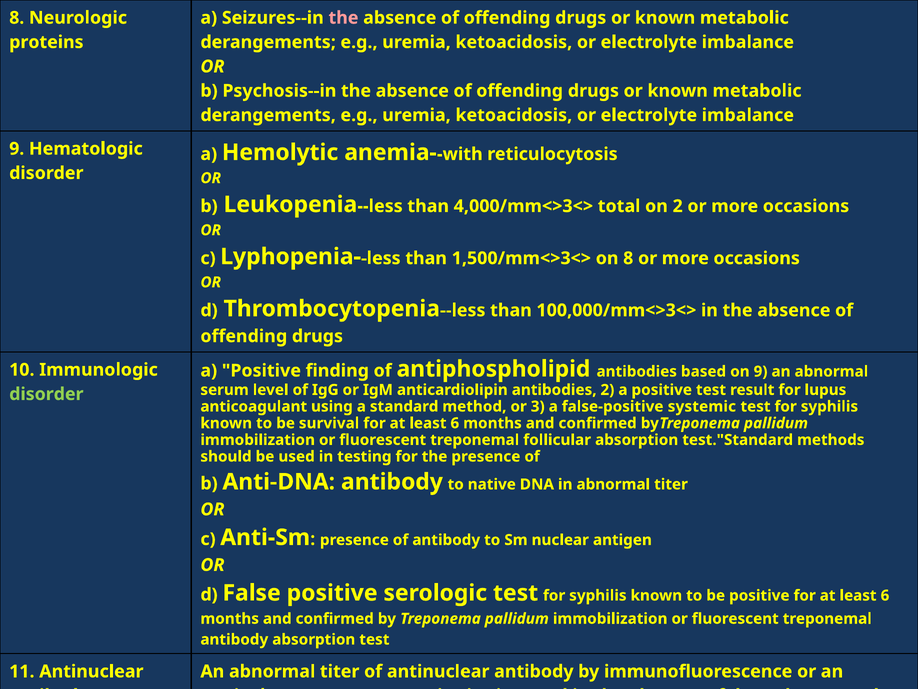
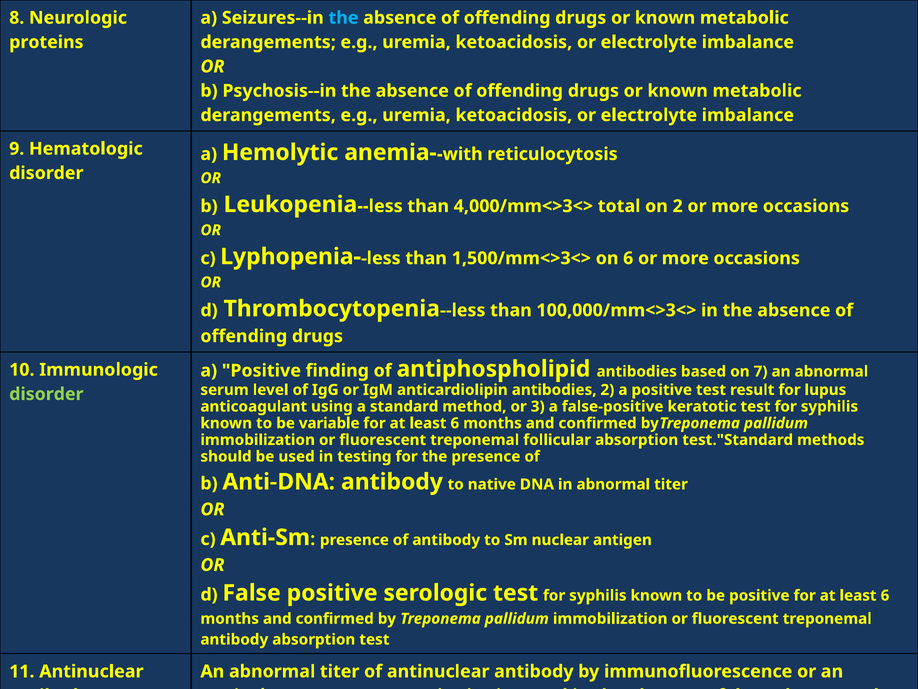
the colour: pink -> light blue (343, 18)
on 8: 8 -> 6 (628, 258)
on 9: 9 -> 7 (761, 371)
systemic: systemic -> keratotic (702, 406)
survival: survival -> variable (329, 423)
